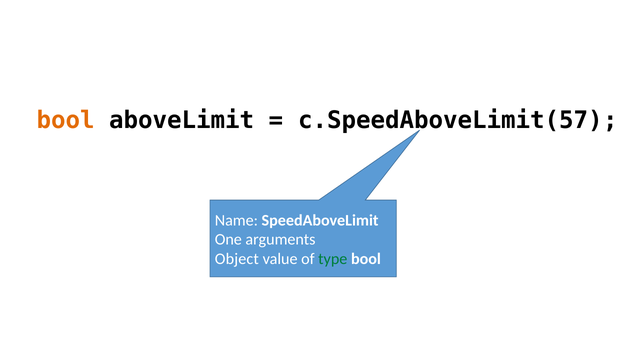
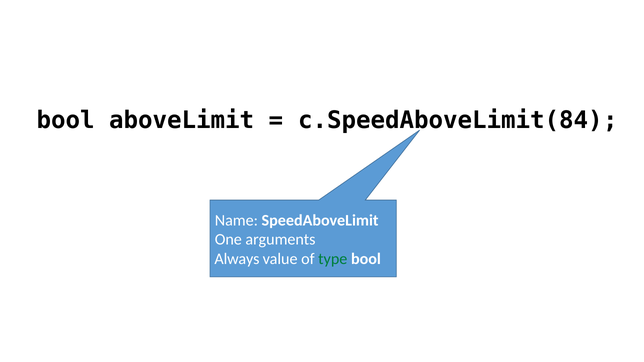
bool colour: orange -> black (66, 120)
c.SpeedAboveLimit(57: c.SpeedAboveLimit(57 -> c.SpeedAboveLimit(84 (458, 120)
Object: Object -> Always (237, 259)
